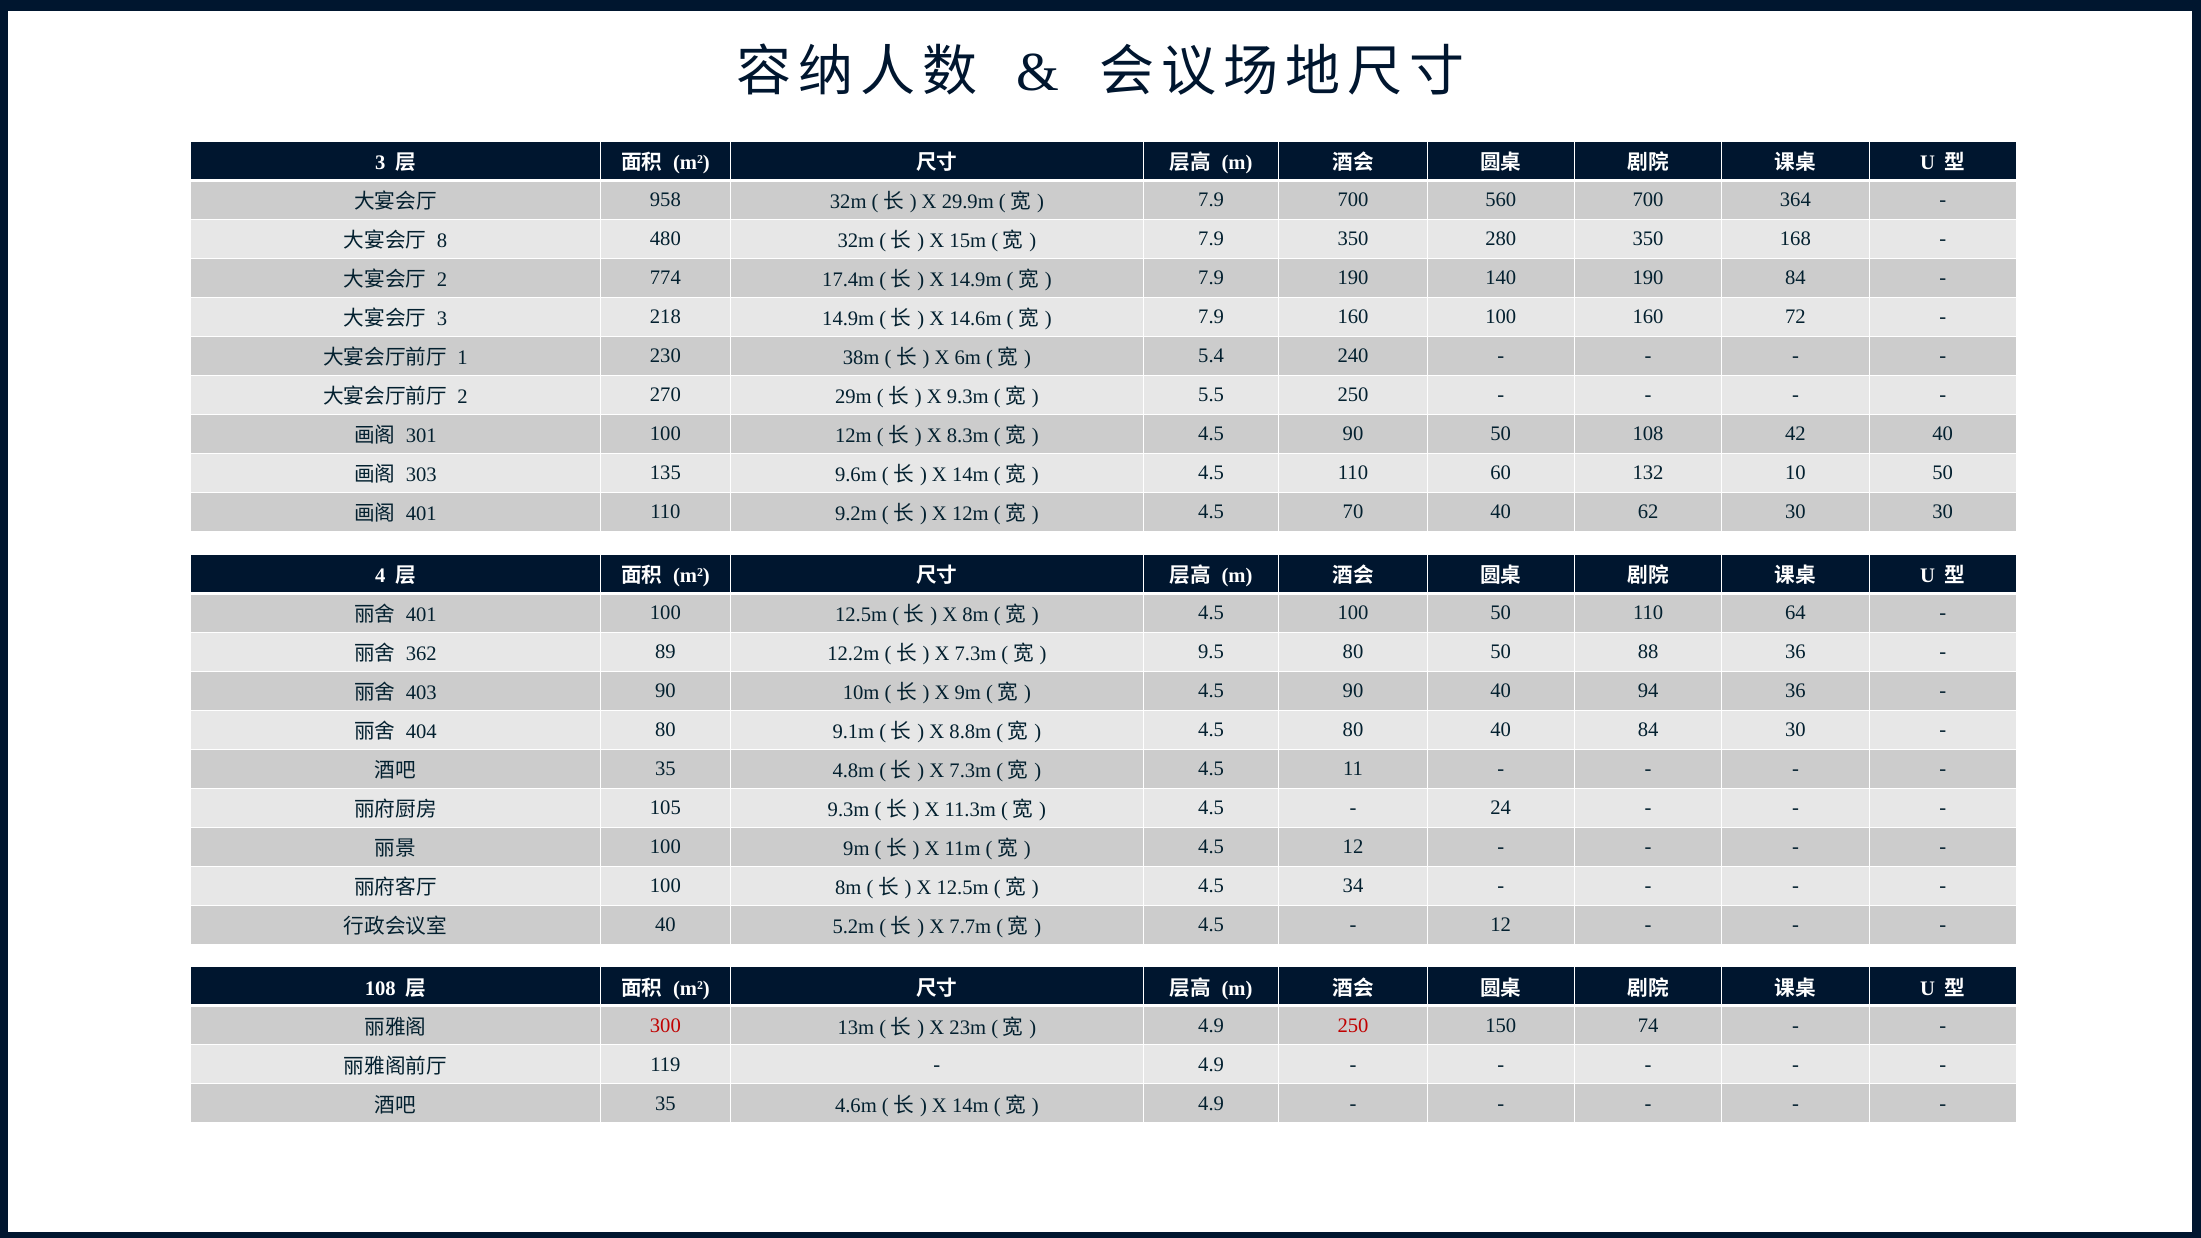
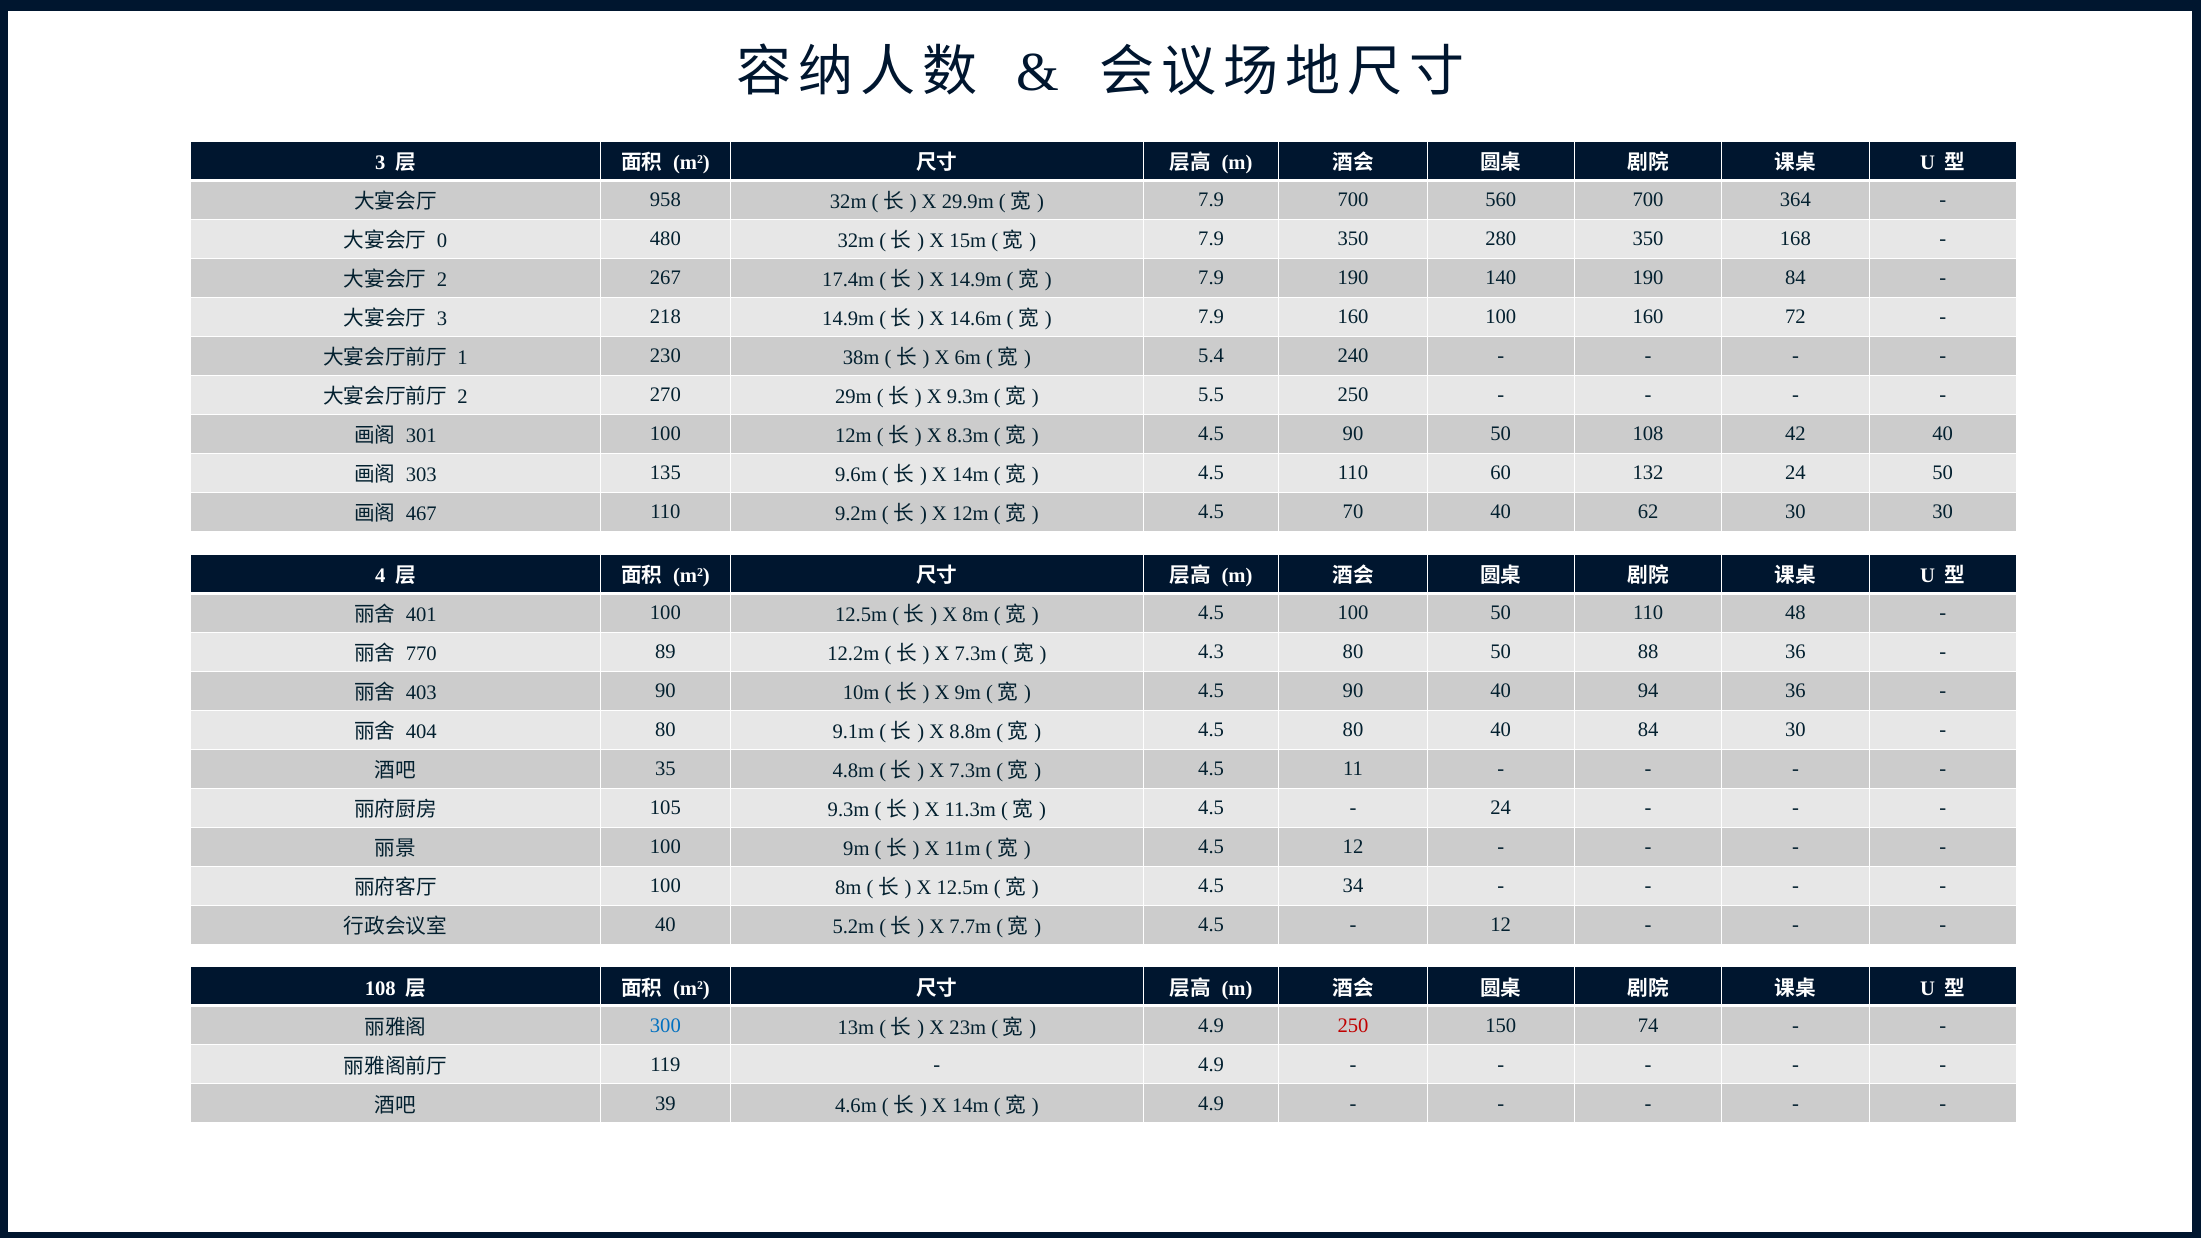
8: 8 -> 0 (442, 241)
774: 774 -> 267 (665, 278)
132 10: 10 -> 24 (1795, 473)
401: 401 -> 467 (421, 514)
64: 64 -> 48 (1795, 613)
362: 362 -> 770 (421, 654)
9.5: 9.5 -> 4.3 (1211, 652)
300 colour: red -> blue (665, 1025)
35: 35 -> 39 (665, 1103)
